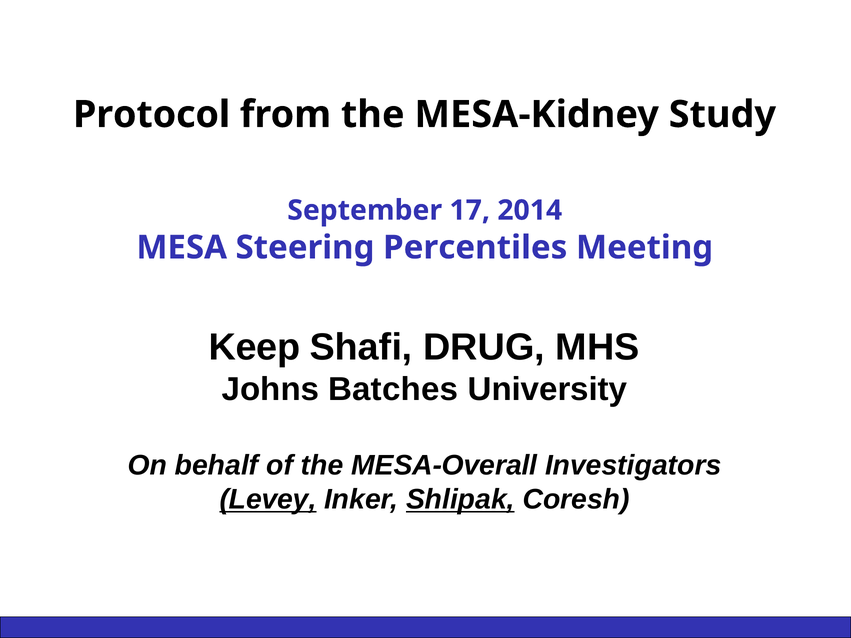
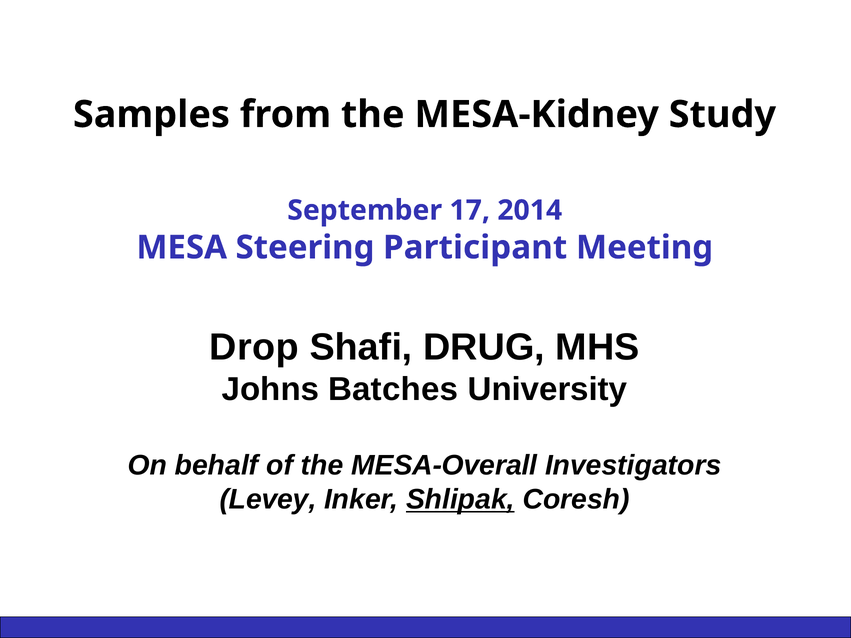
Protocol: Protocol -> Samples (151, 115)
Percentiles: Percentiles -> Participant (475, 248)
Keep: Keep -> Drop (254, 347)
Levey underline: present -> none (268, 500)
